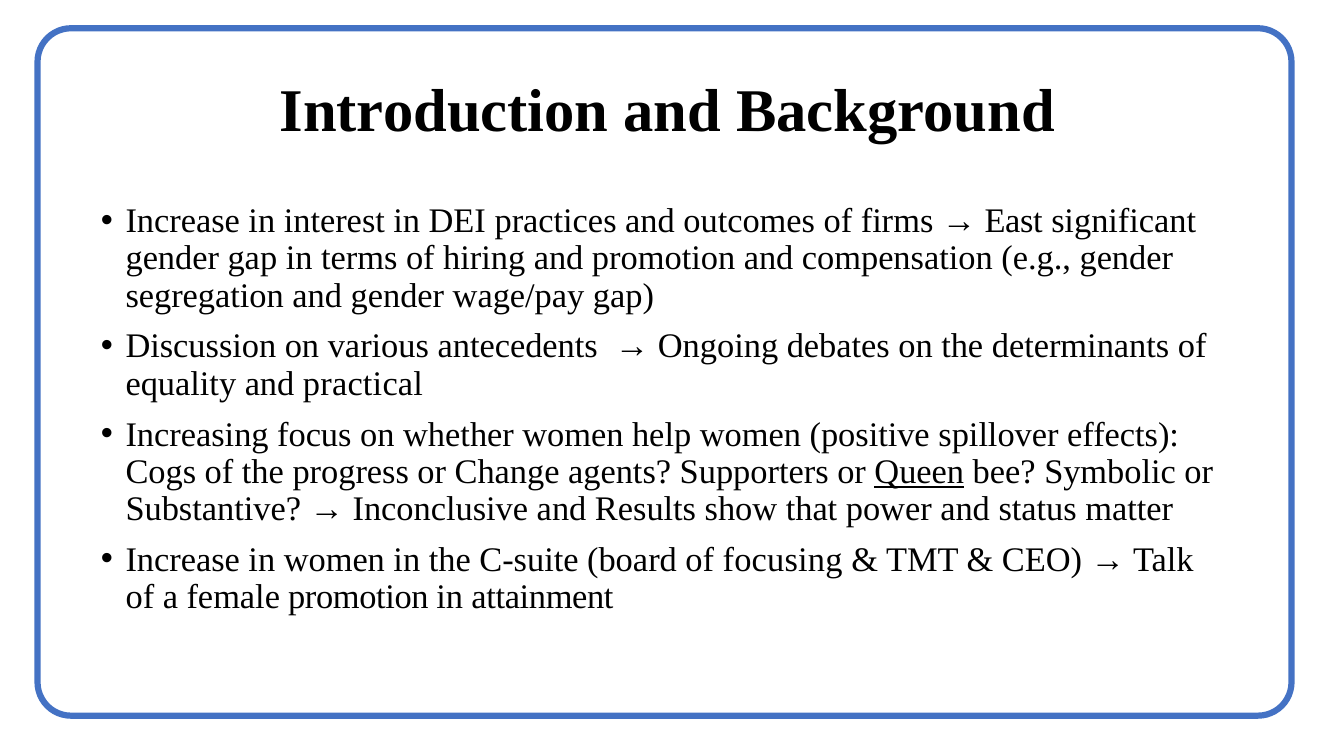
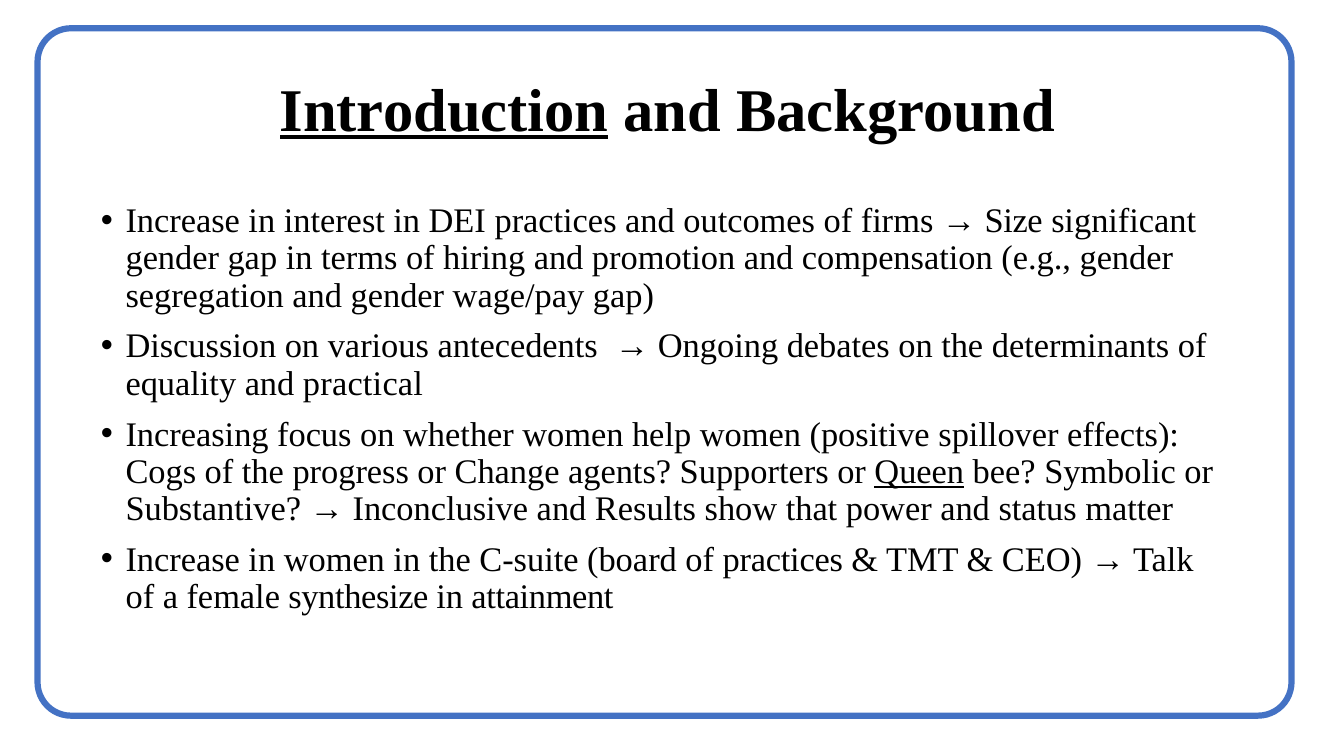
Introduction underline: none -> present (444, 111)
East: East -> Size (1014, 221)
of focusing: focusing -> practices (783, 560)
female promotion: promotion -> synthesize (358, 597)
